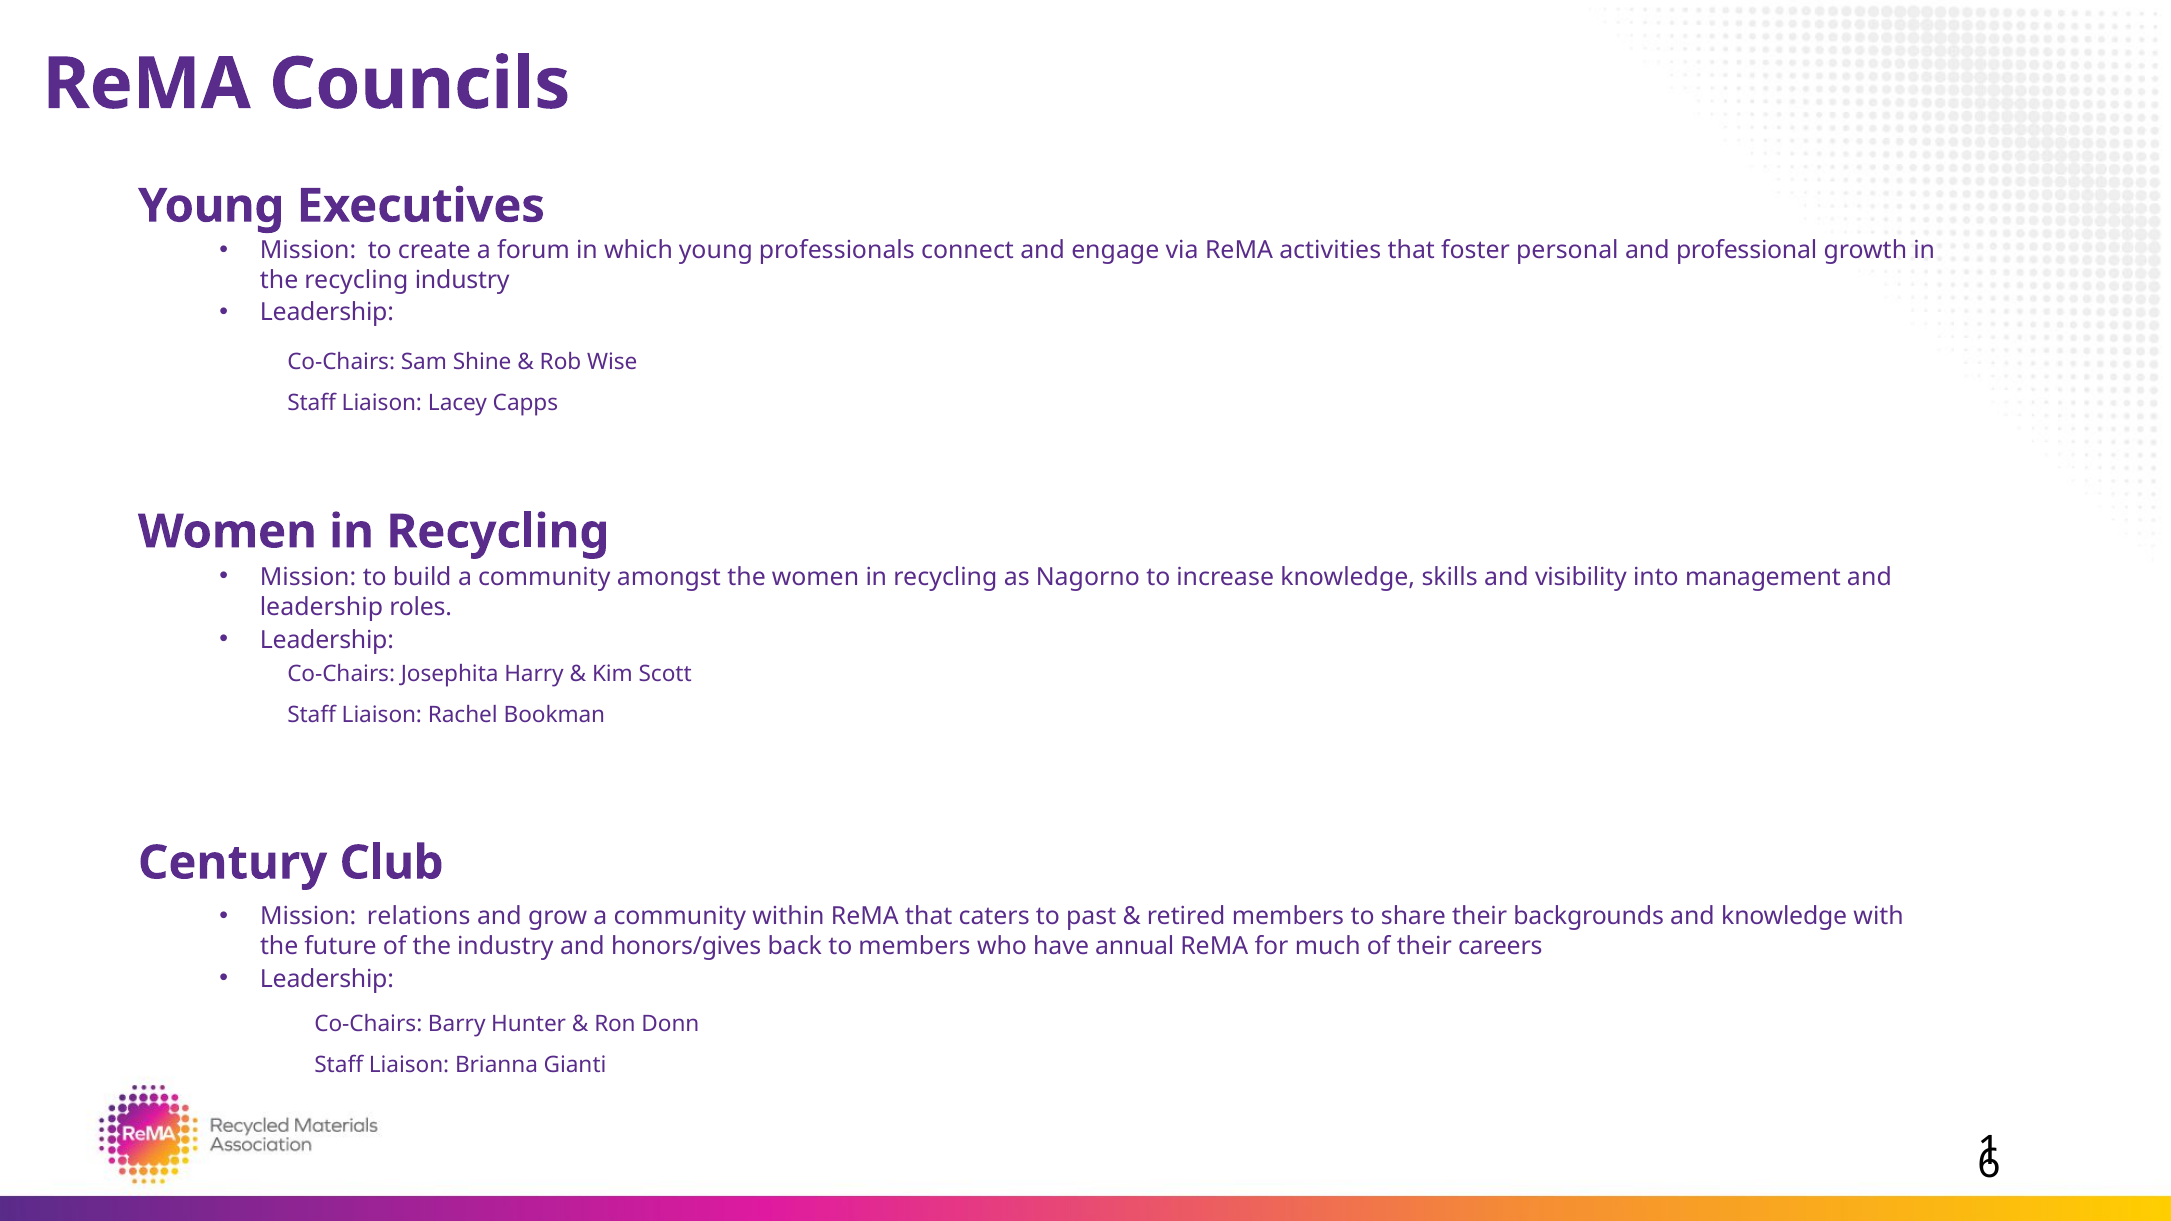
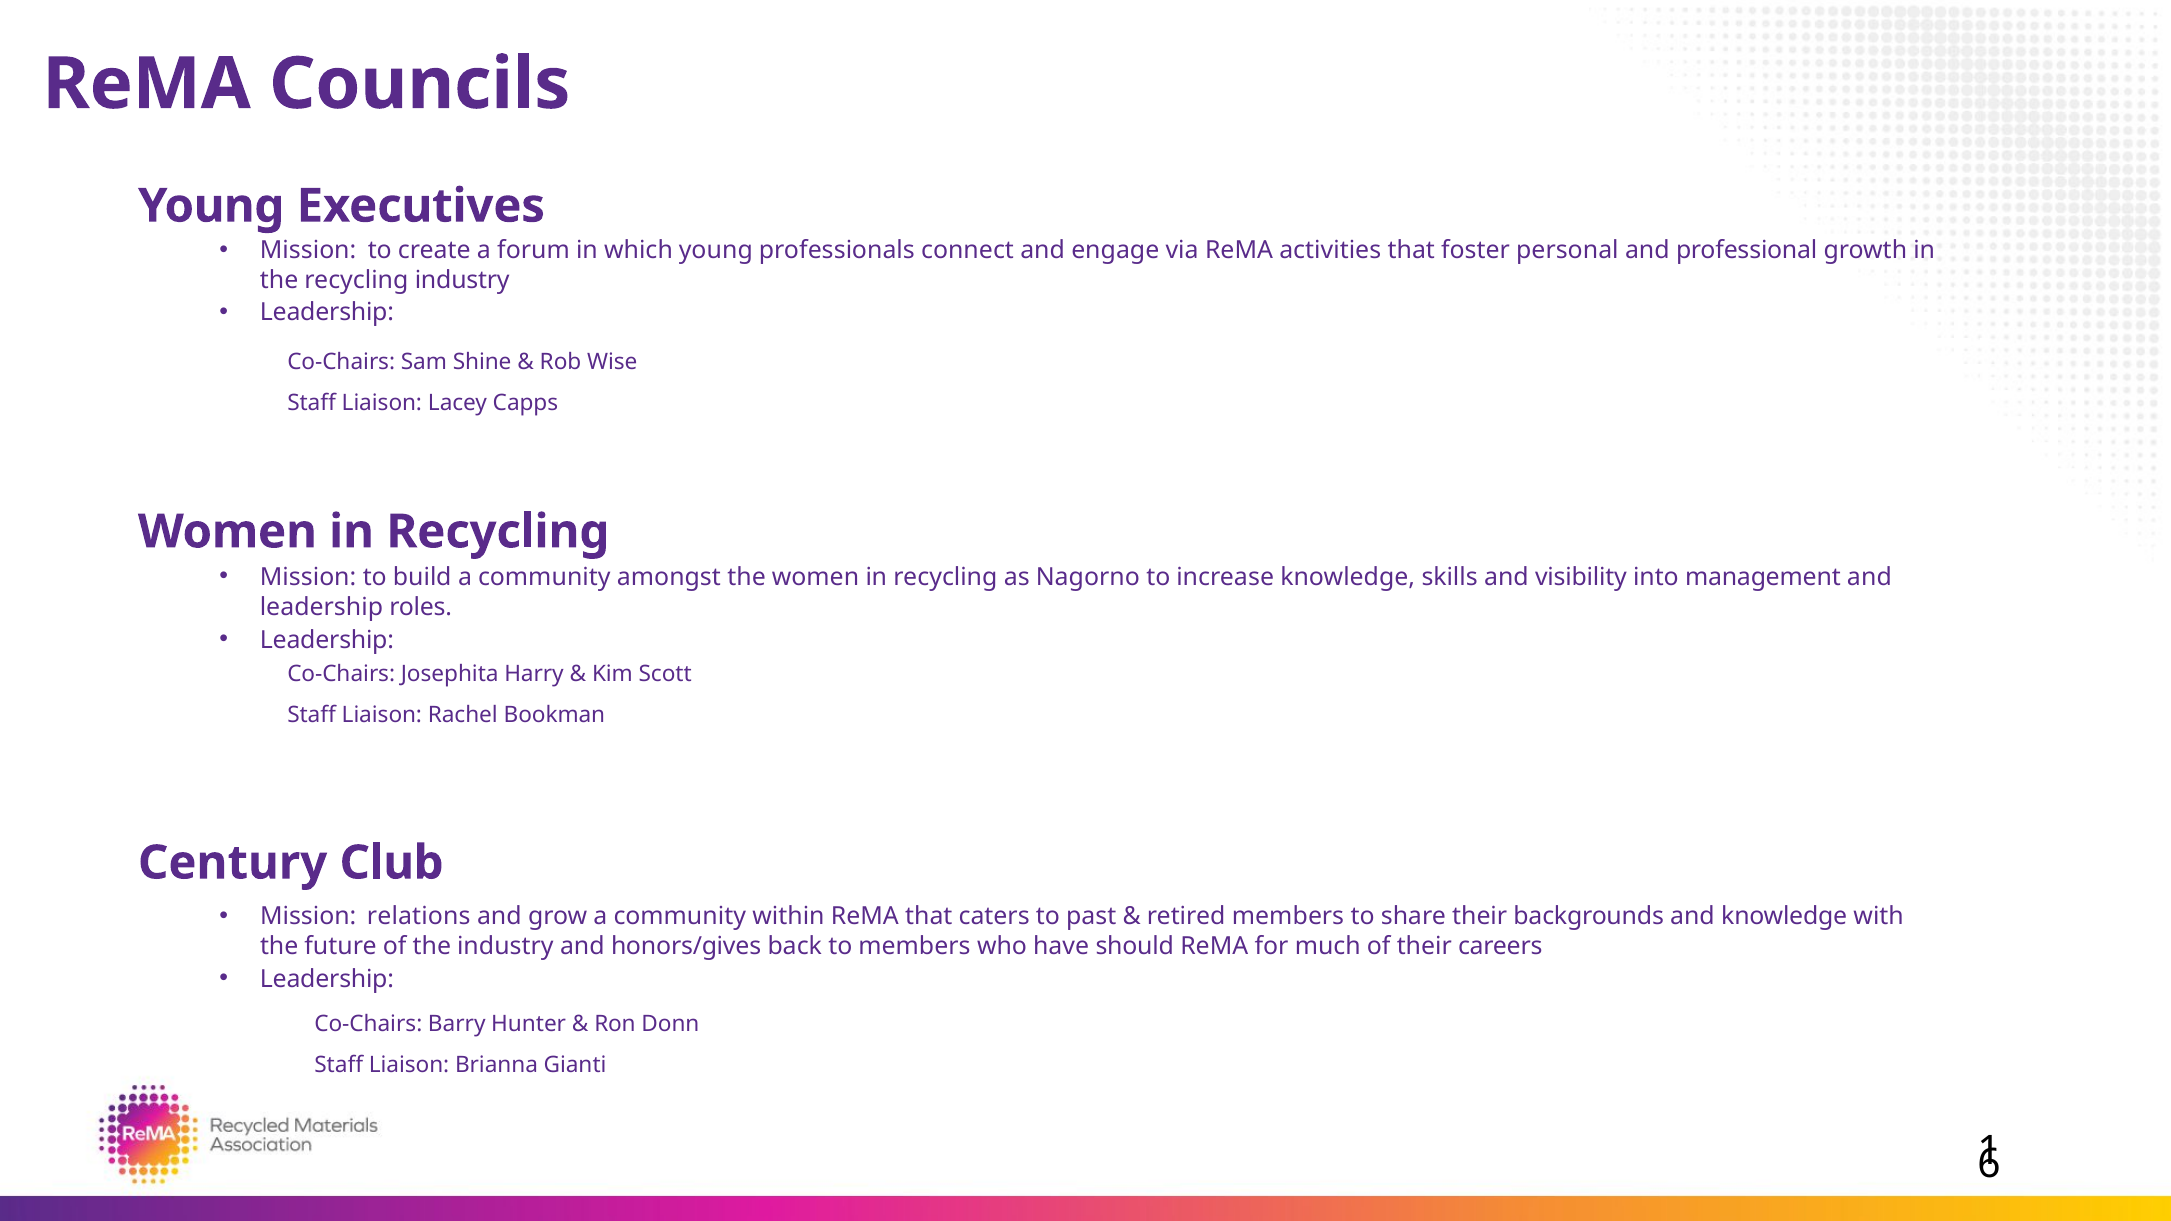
annual: annual -> should (1135, 946)
